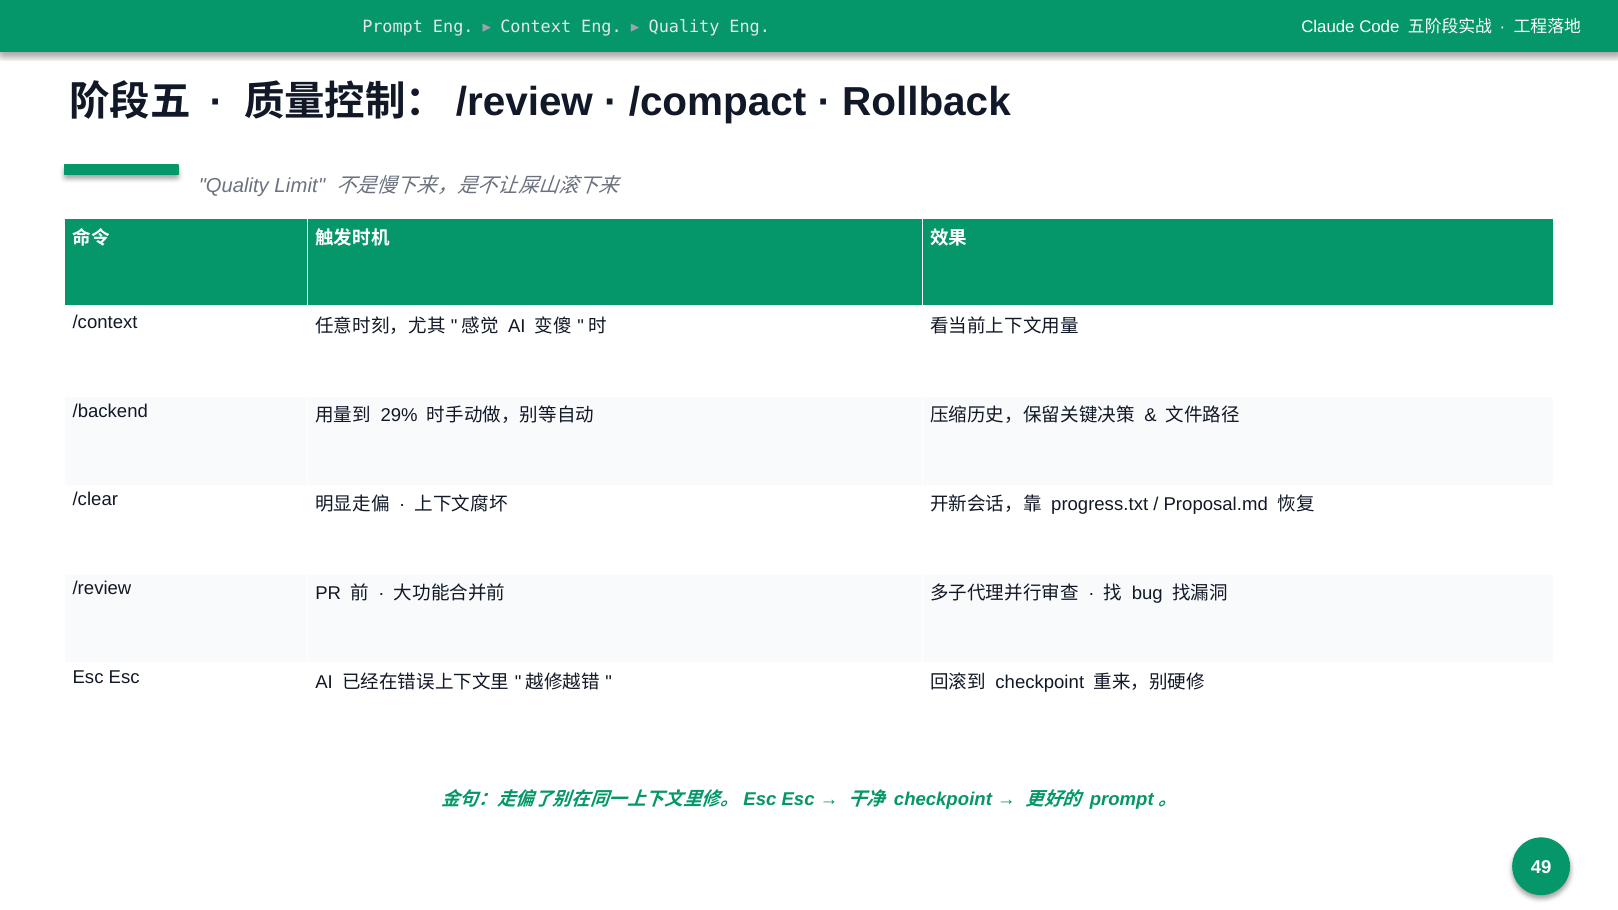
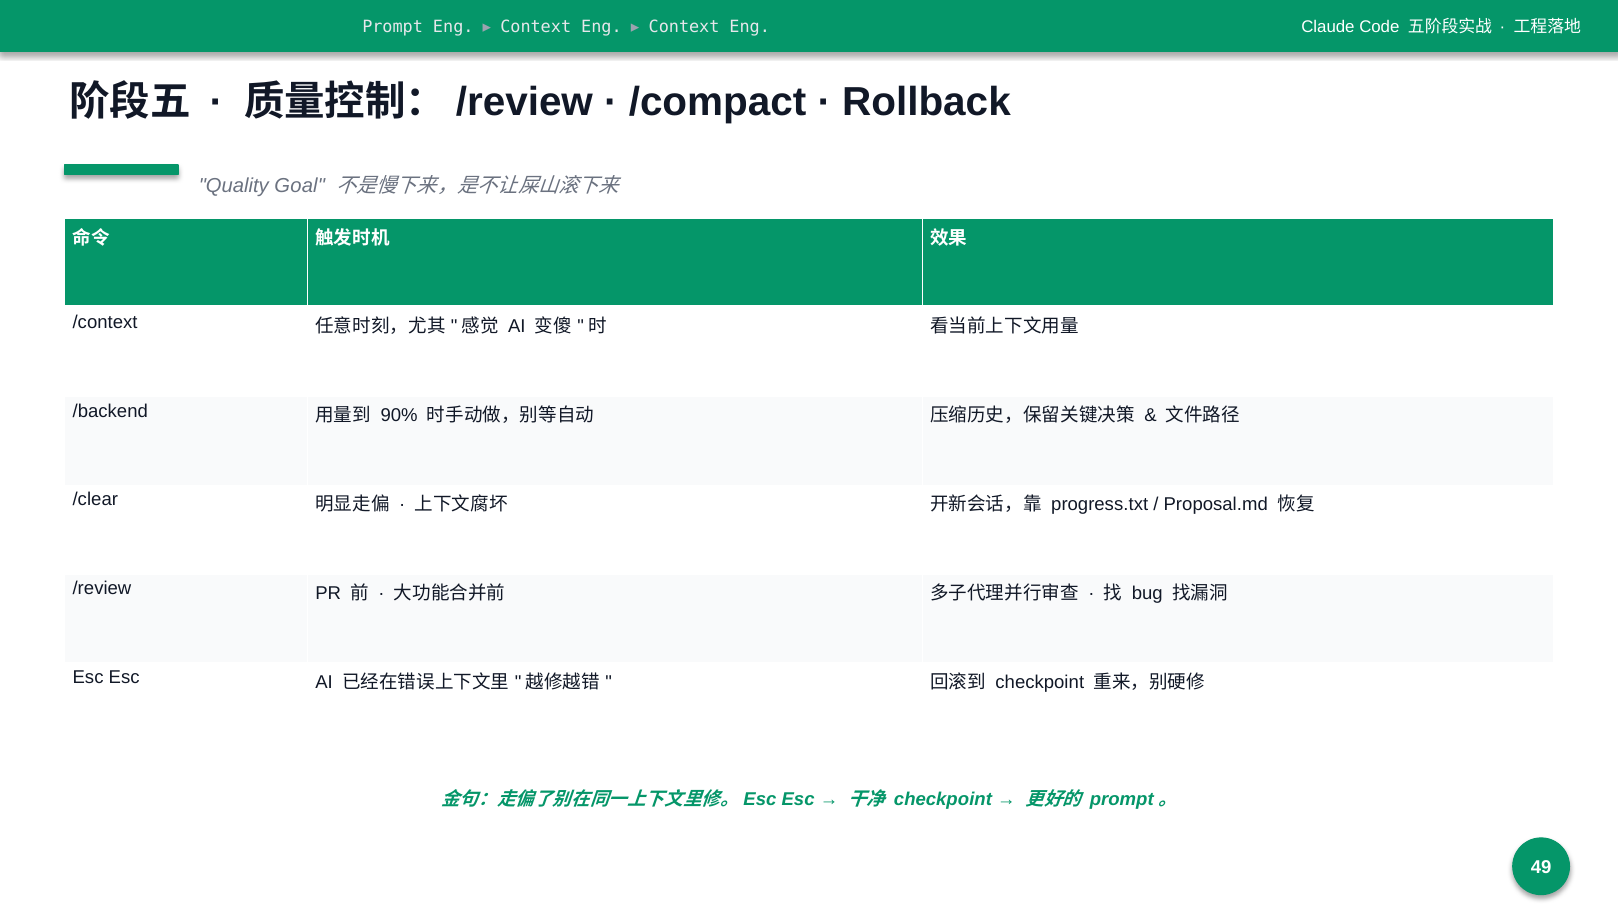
Quality: Quality -> Context (684, 27)
Limit: Limit -> Goal (300, 186)
29%: 29% -> 90% (399, 416)
